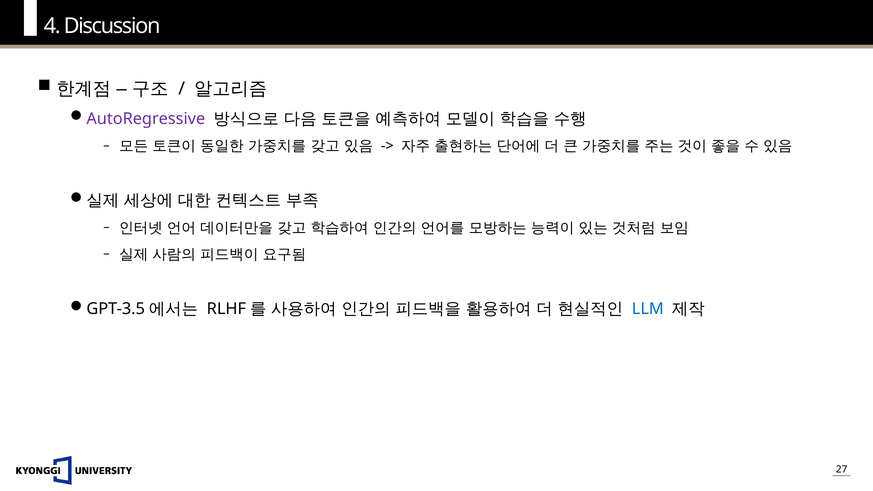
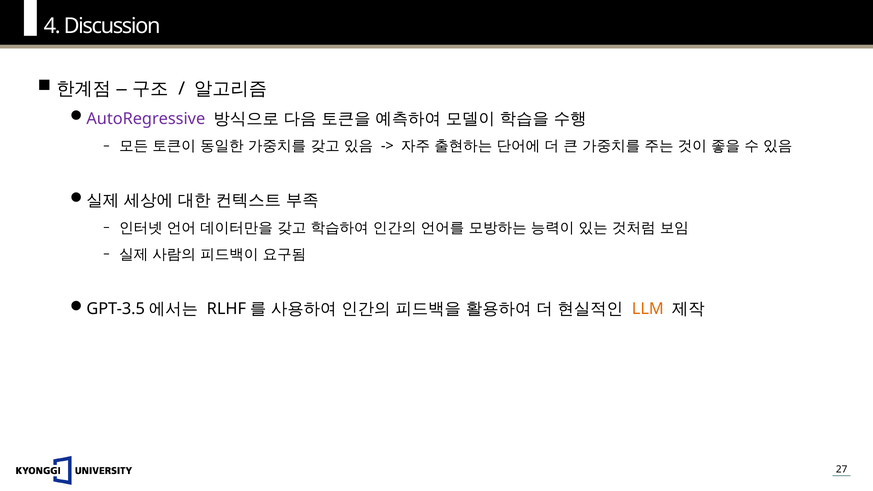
LLM colour: blue -> orange (648, 309)
